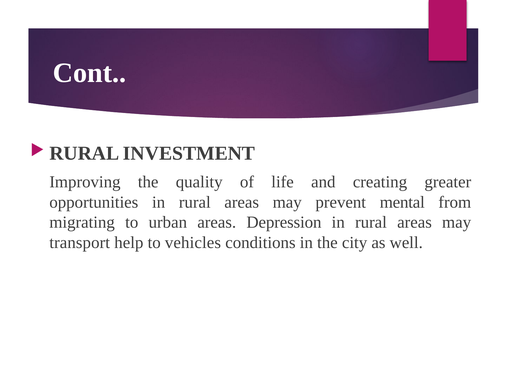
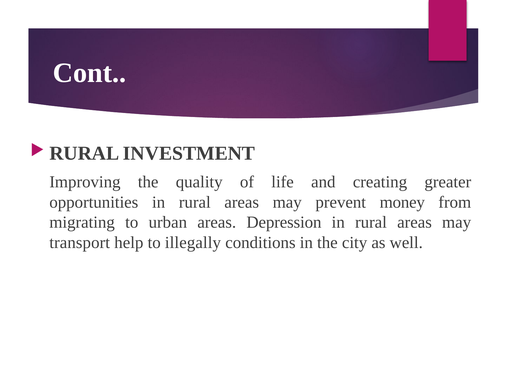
mental: mental -> money (402, 202)
vehicles: vehicles -> illegally (193, 243)
